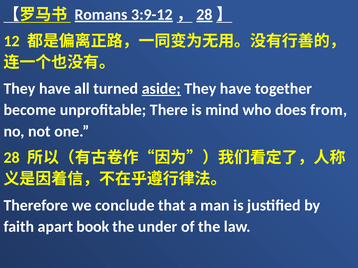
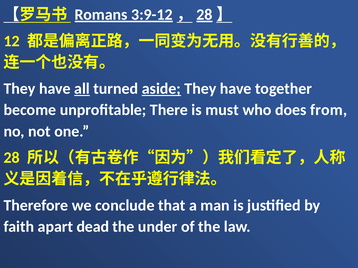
all underline: none -> present (82, 89)
mind: mind -> must (222, 110)
book: book -> dead (93, 227)
